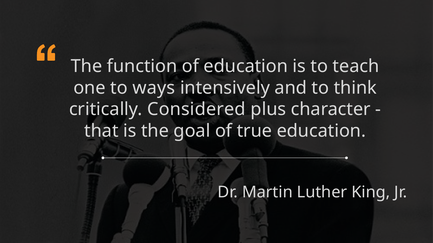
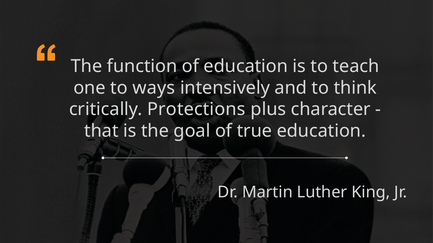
Considered: Considered -> Protections (196, 110)
